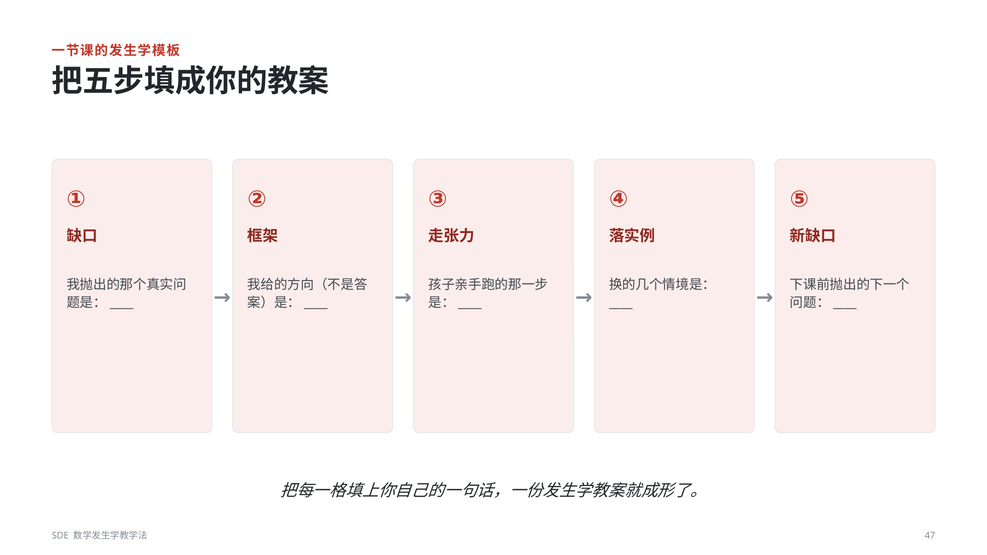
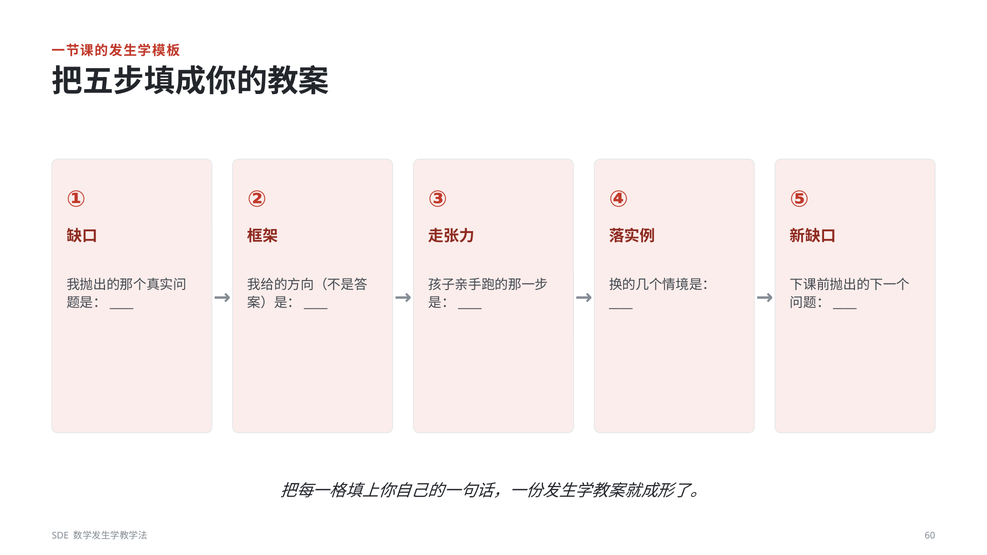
47: 47 -> 60 (930, 536)
